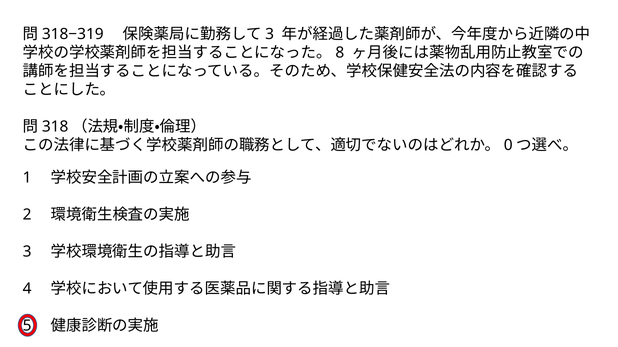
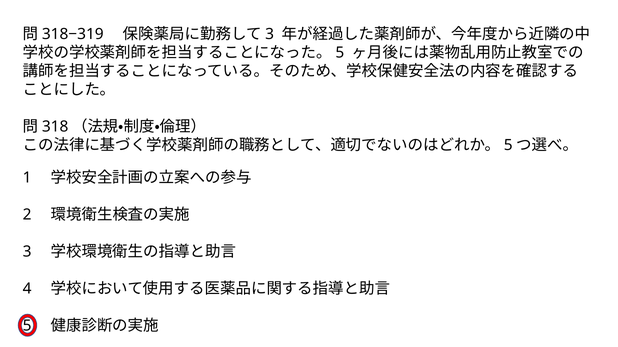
8: 8 -> 5 (340, 53)
0: 0 -> 5 (508, 146)
